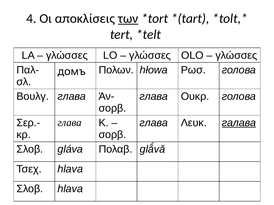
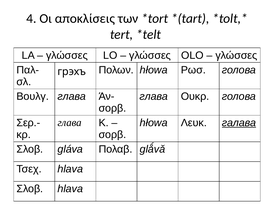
των underline: present -> none (128, 19)
домъ: домъ -> грэхъ (72, 72)
глава: глава -> hłowa (154, 123)
